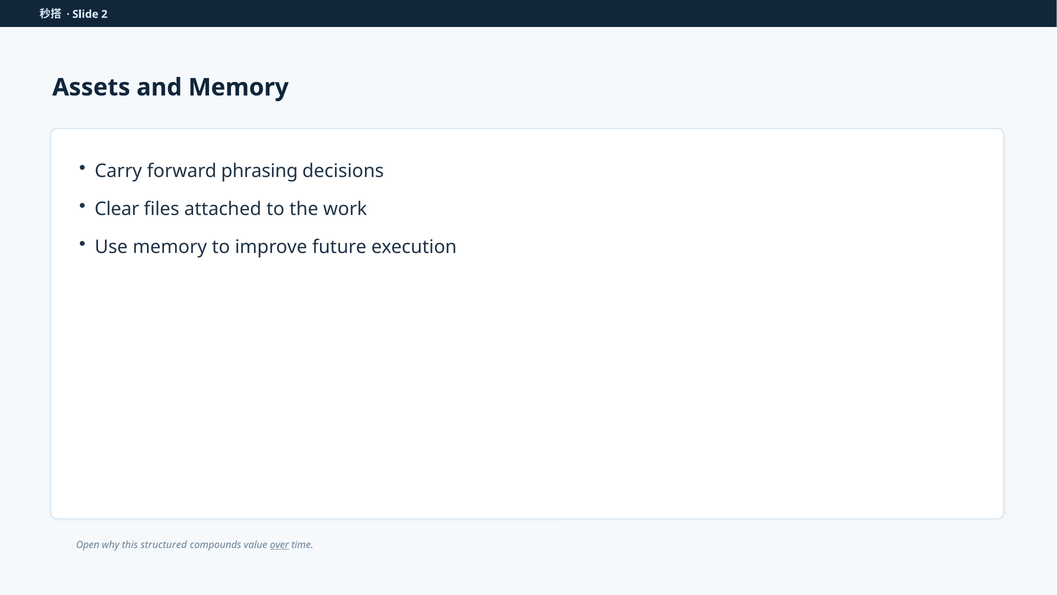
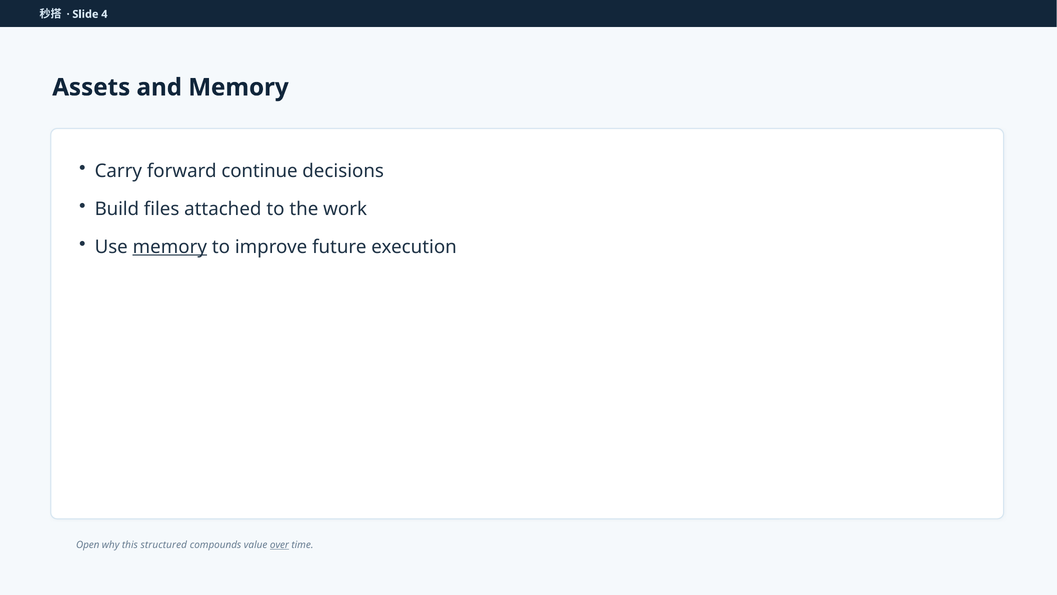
2: 2 -> 4 (104, 14)
phrasing: phrasing -> continue (260, 171)
Clear: Clear -> Build (117, 209)
memory underline: none -> present (170, 247)
